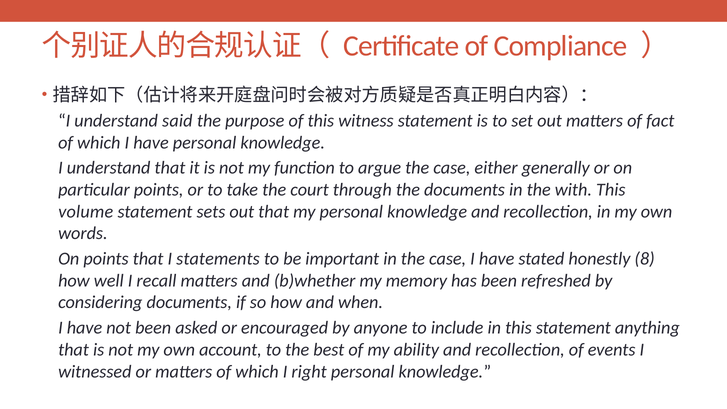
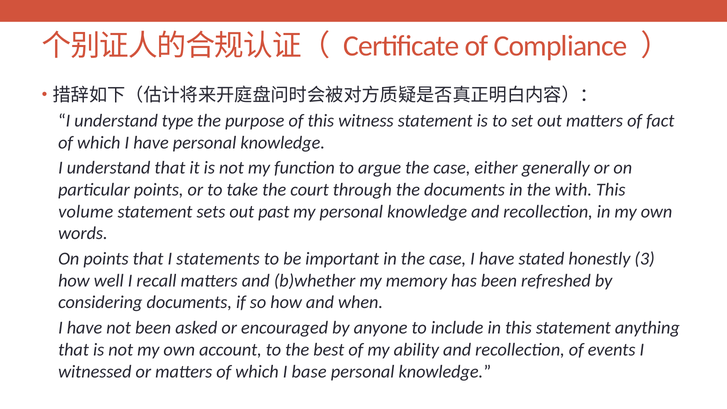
said: said -> type (178, 121)
out that: that -> past (274, 212)
8: 8 -> 3 (645, 259)
right: right -> base (309, 371)
